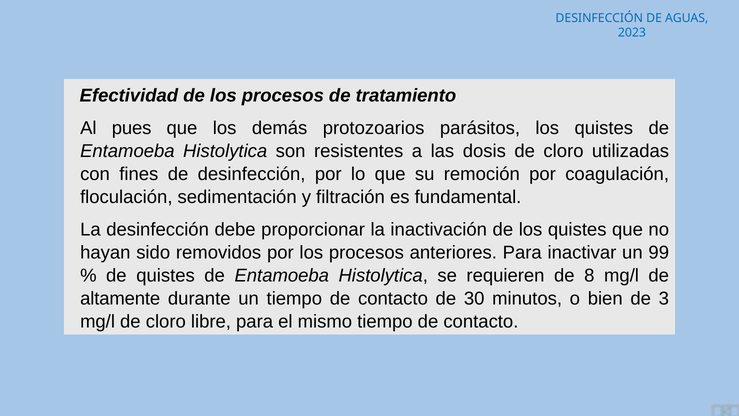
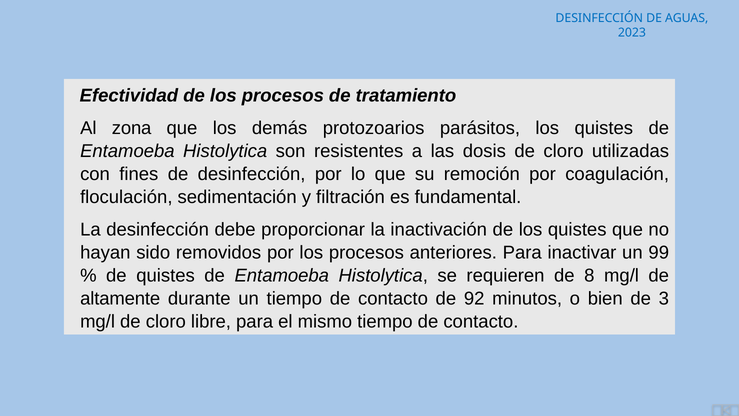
pues: pues -> zona (132, 128)
30: 30 -> 92 (474, 299)
